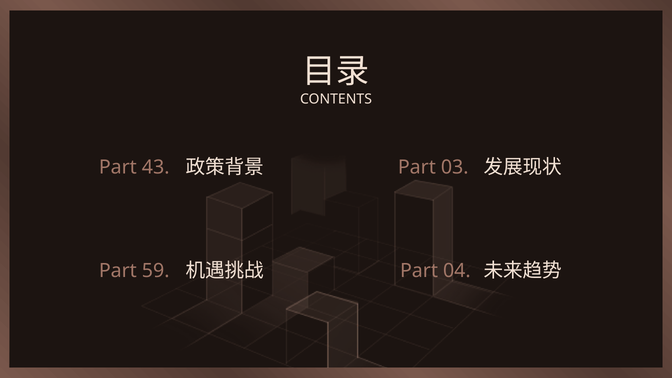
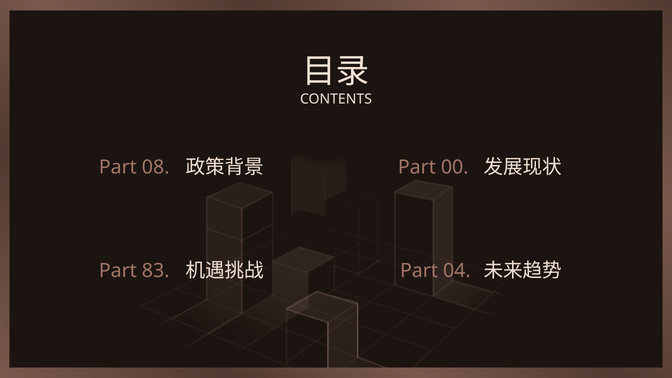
43: 43 -> 08 (156, 167)
03: 03 -> 00 (455, 167)
59: 59 -> 83 (156, 271)
